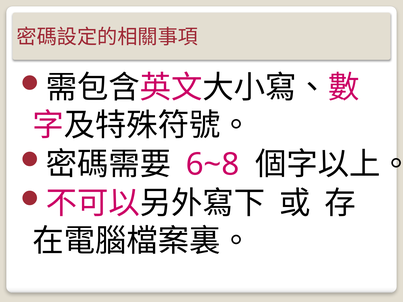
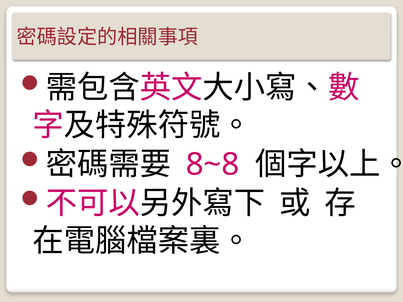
6~8: 6~8 -> 8~8 (213, 165)
